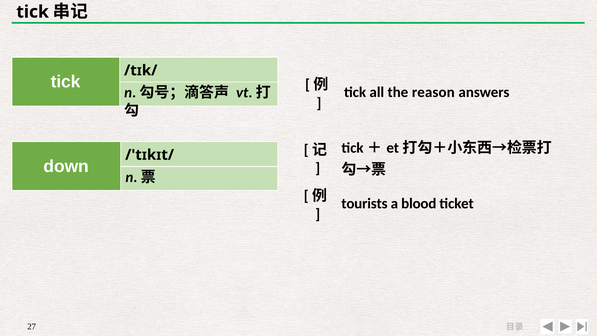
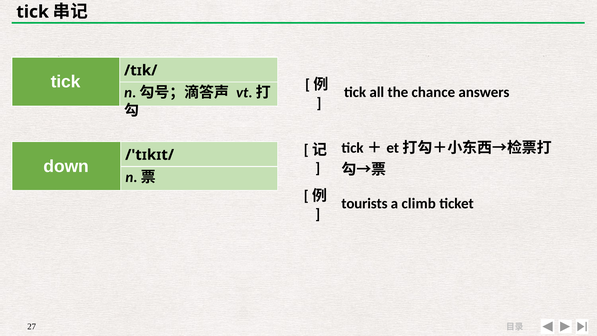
reason: reason -> chance (433, 92)
blood: blood -> climb (419, 203)
